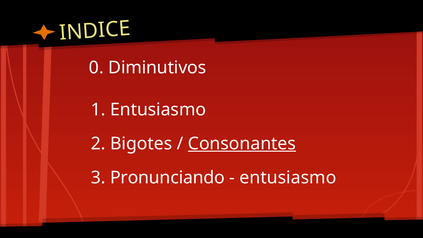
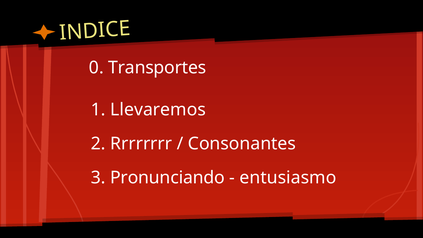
Diminutivos: Diminutivos -> Transportes (157, 68)
Entusiasmo: Entusiasmo -> Llevaremos (158, 110)
Bigotes: Bigotes -> Rrrrrrrr (141, 144)
Consonantes underline: present -> none (242, 144)
